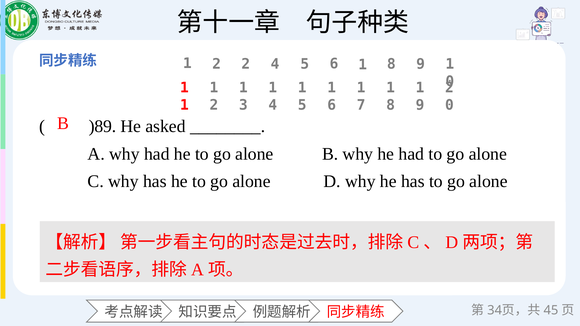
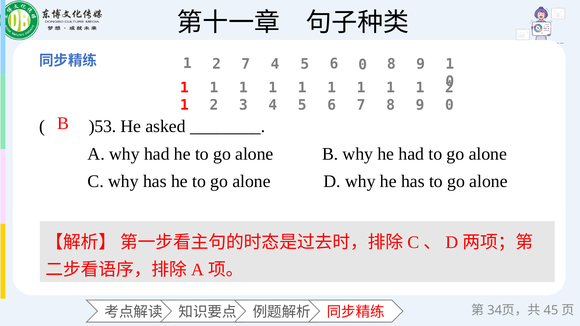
2 2: 2 -> 7 (246, 64)
5 6 1: 1 -> 0 (363, 65)
)89: )89 -> )53 (102, 126)
